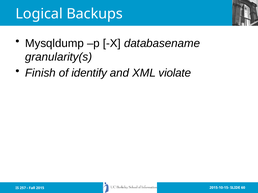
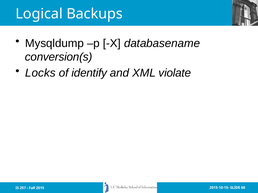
granularity(s: granularity(s -> conversion(s (59, 57)
Finish: Finish -> Locks (40, 73)
